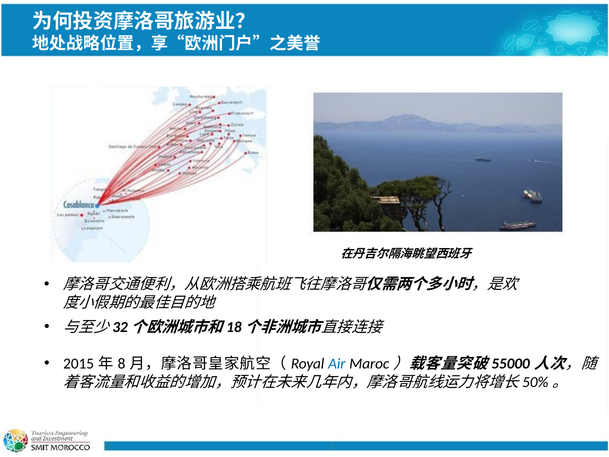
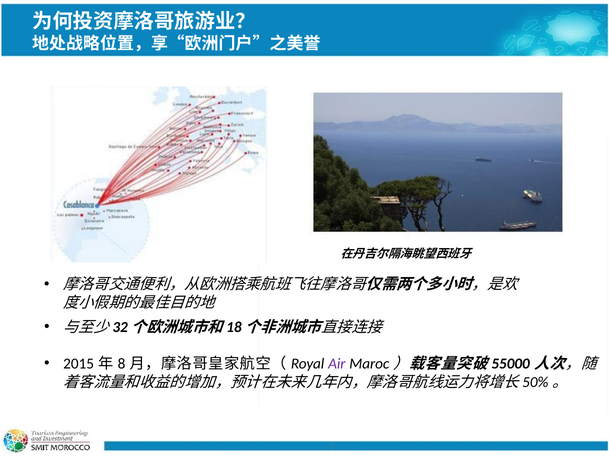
Air colour: blue -> purple (337, 364)
